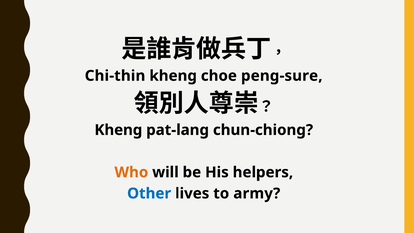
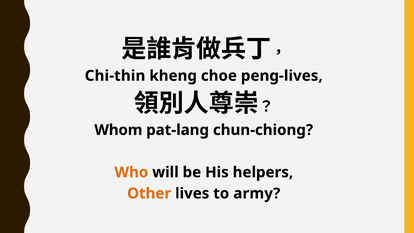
peng-sure: peng-sure -> peng-lives (282, 76)
Kheng: Kheng -> Whom (118, 130)
Other colour: blue -> orange (149, 193)
